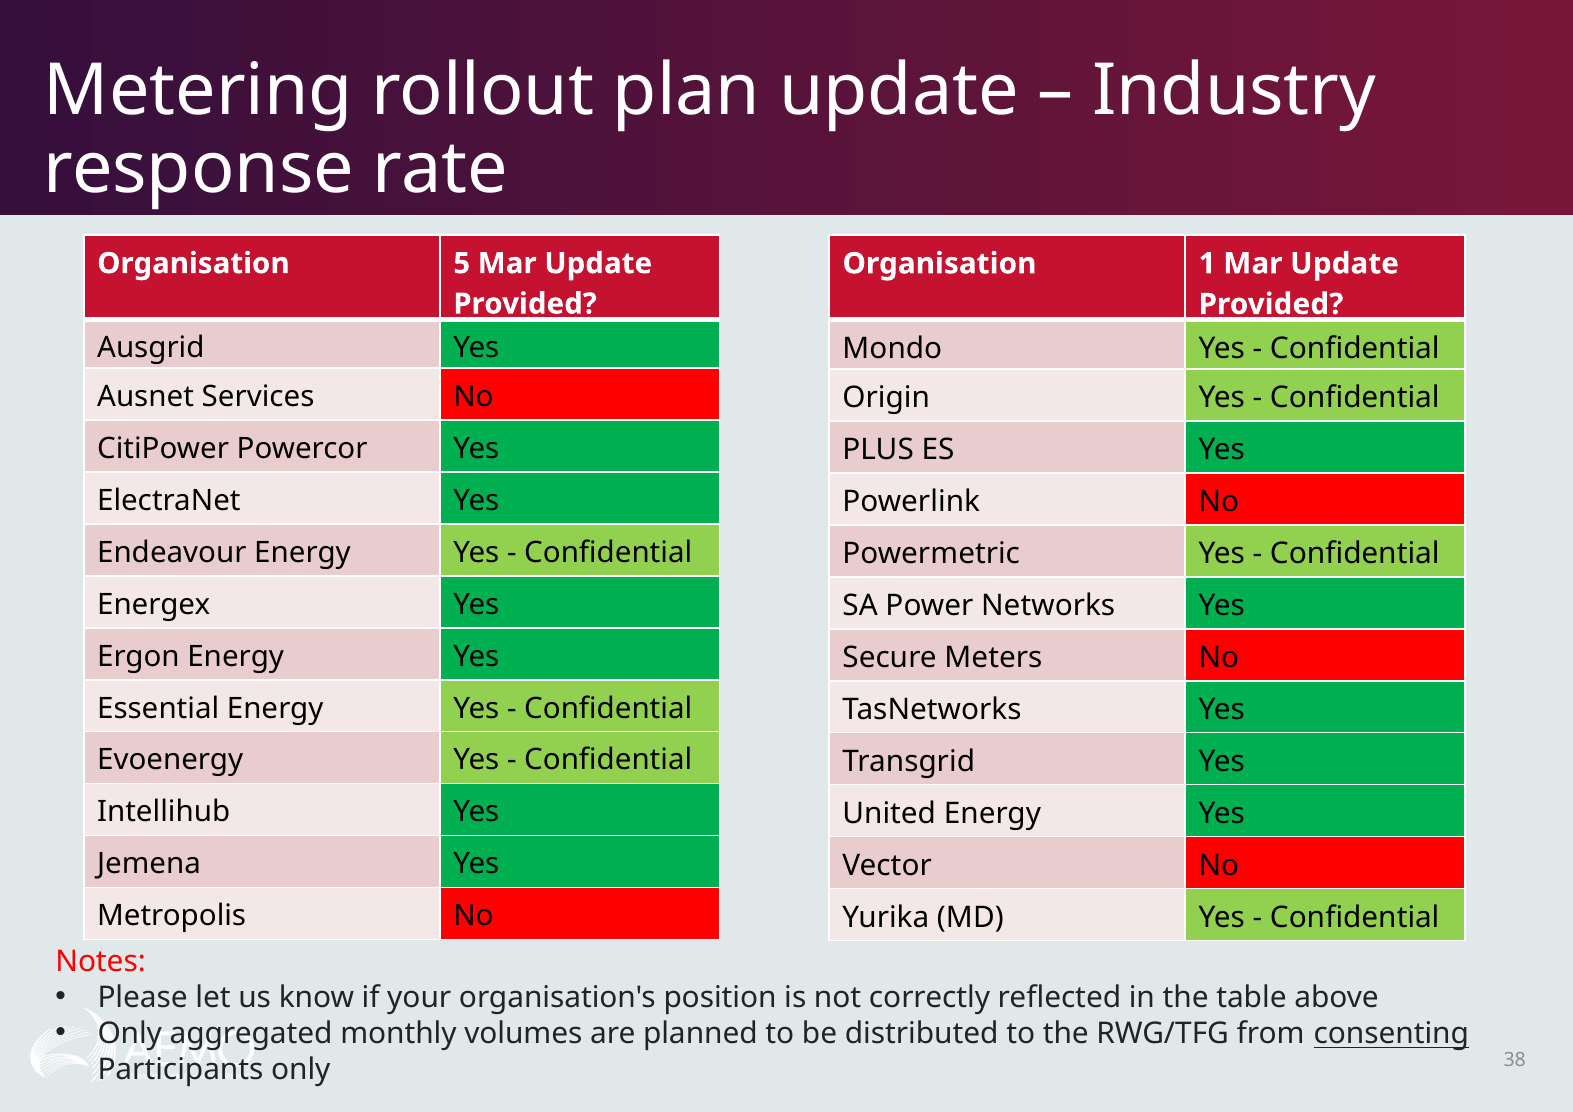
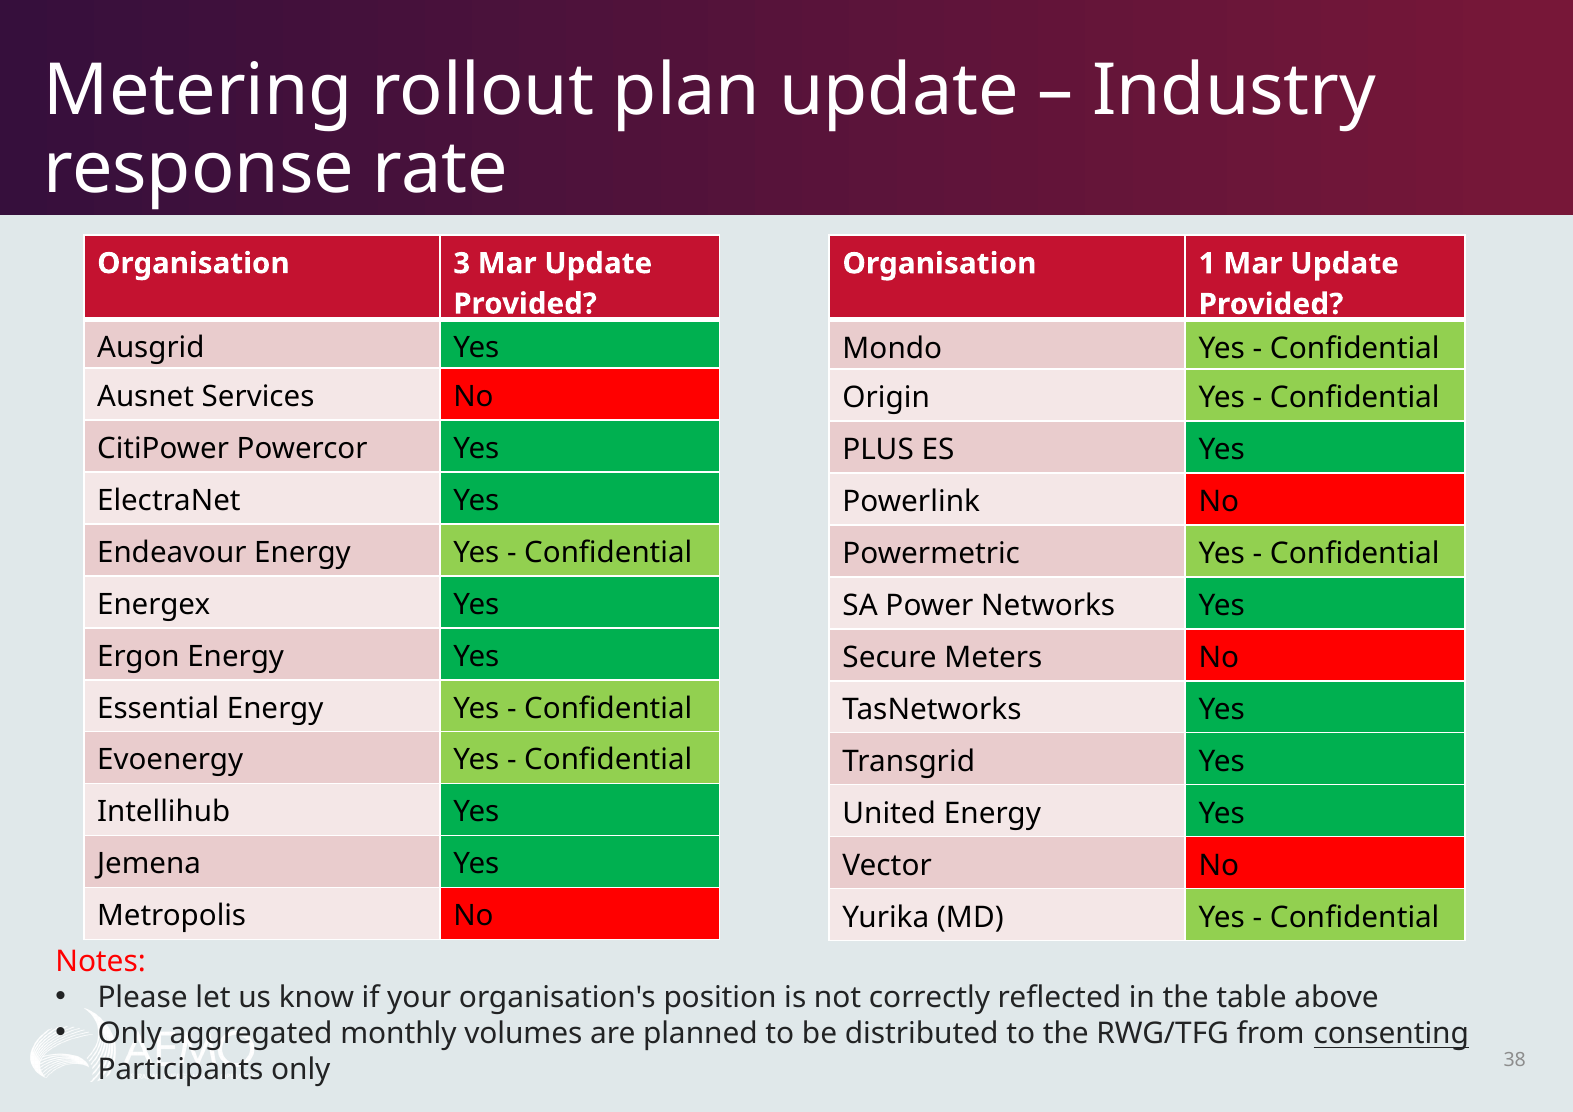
5: 5 -> 3 (462, 264)
